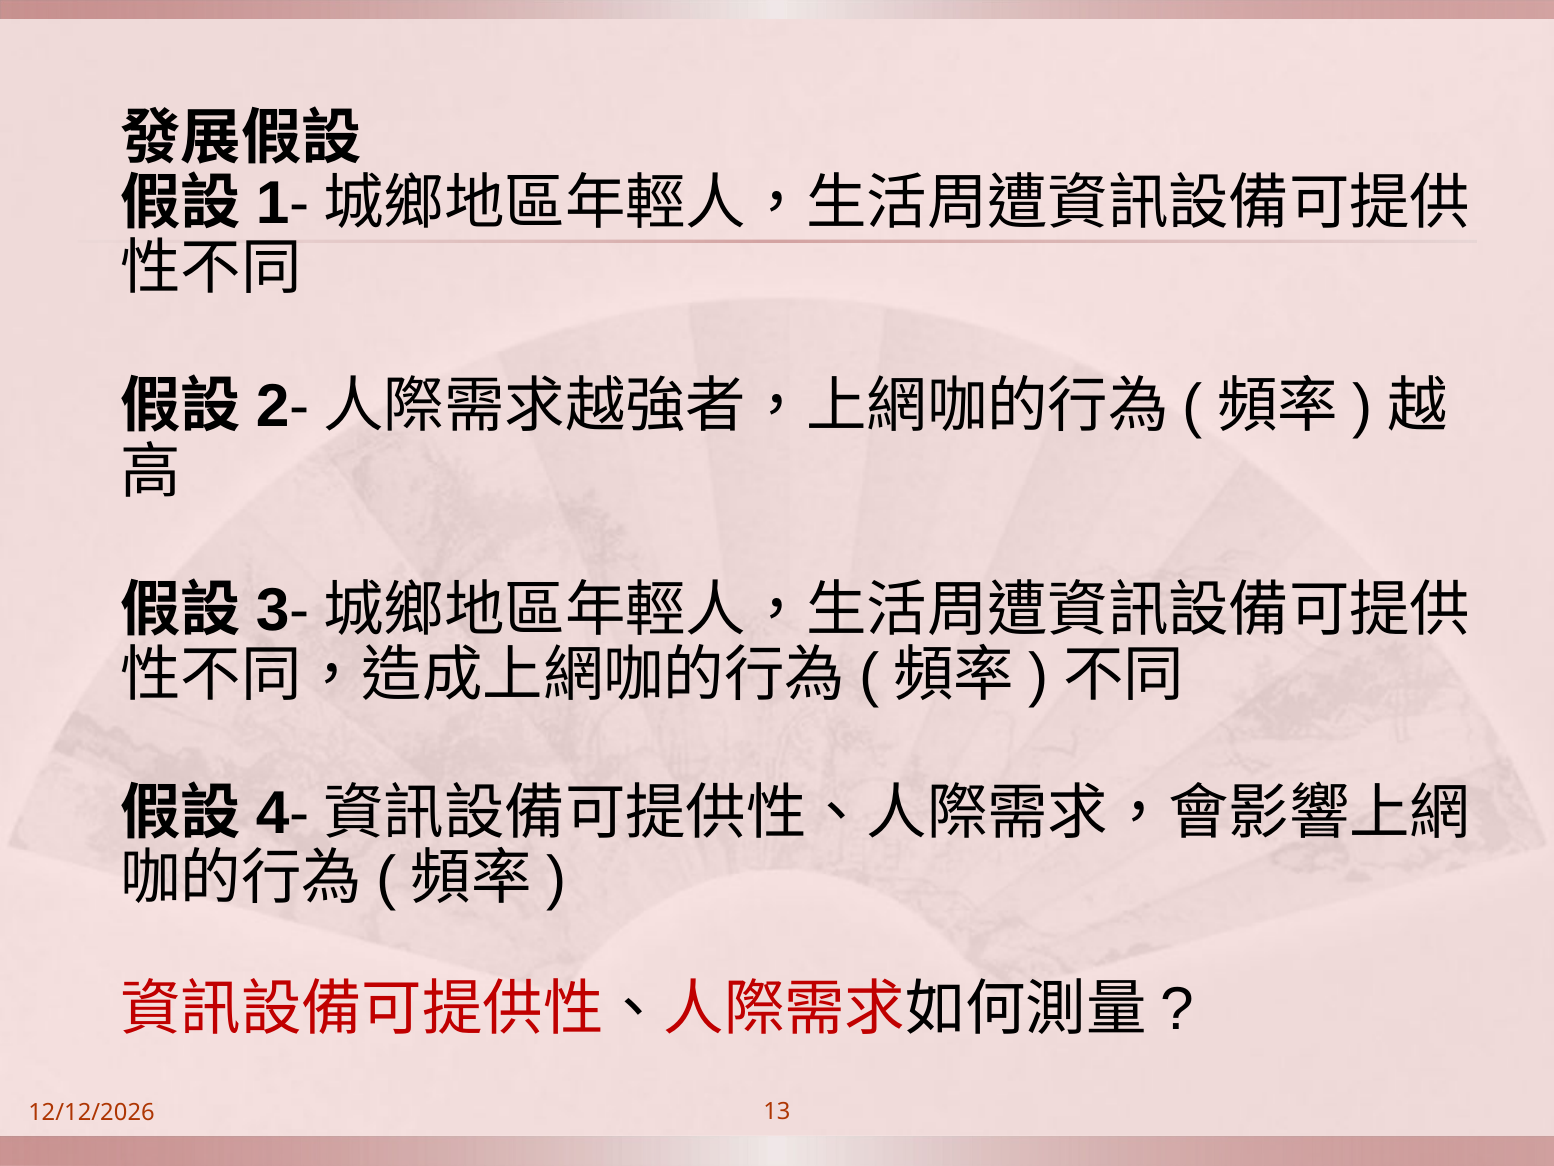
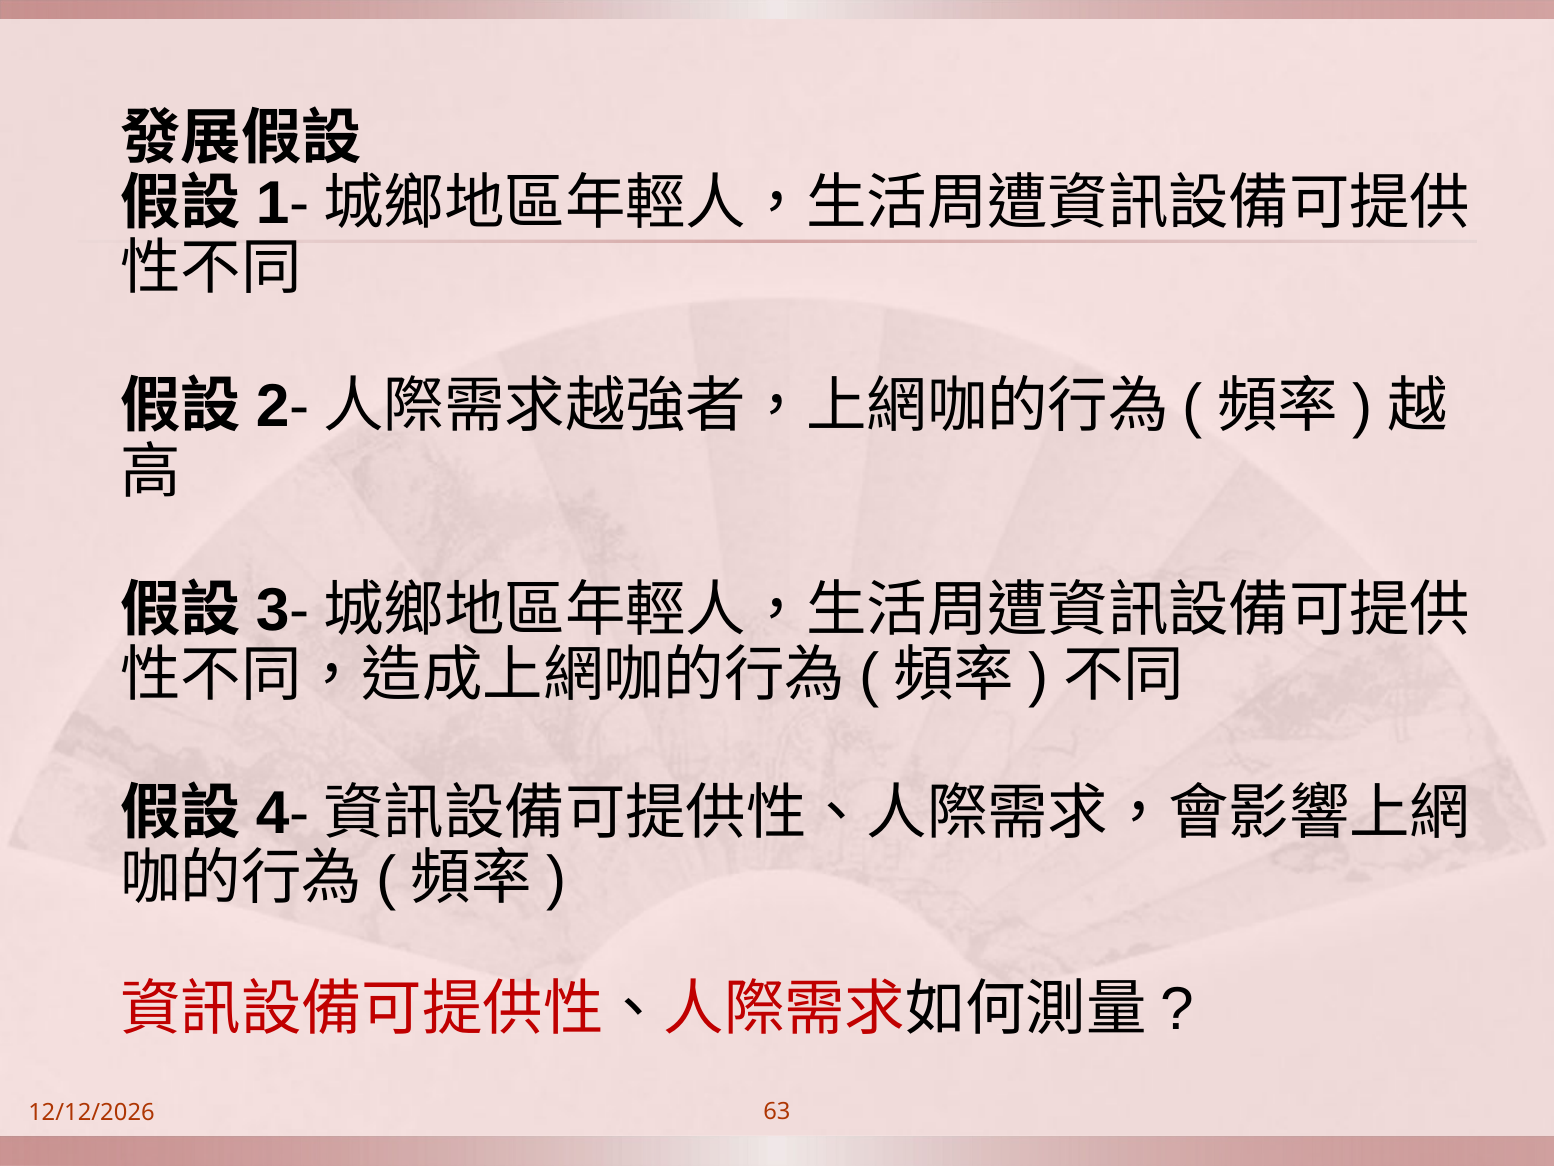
13: 13 -> 63 (777, 1112)
